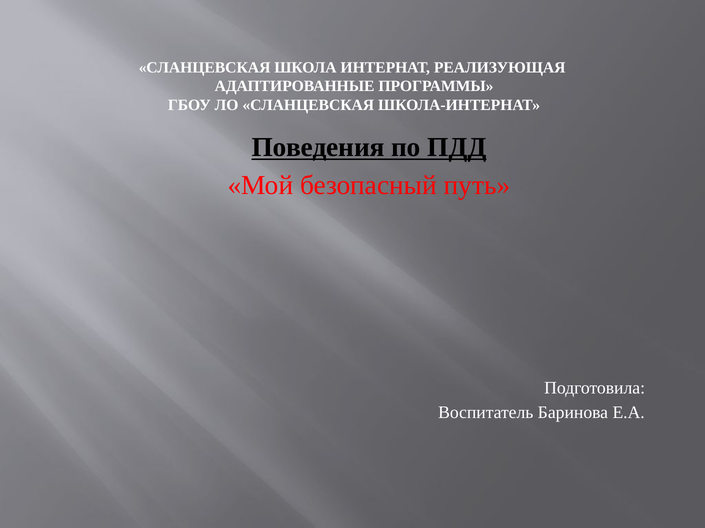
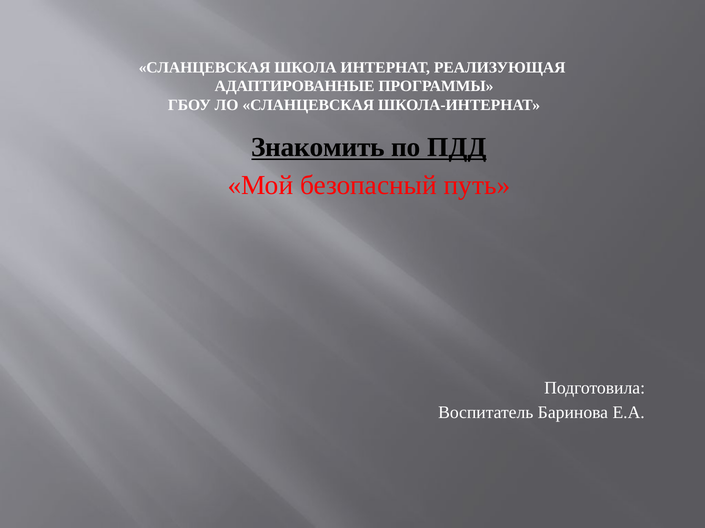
Поведения: Поведения -> Знакомить (318, 147)
